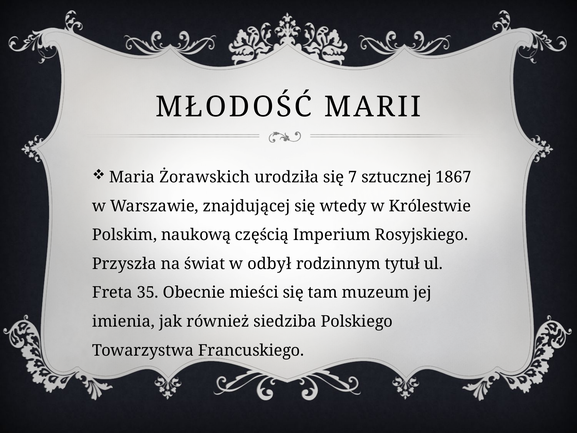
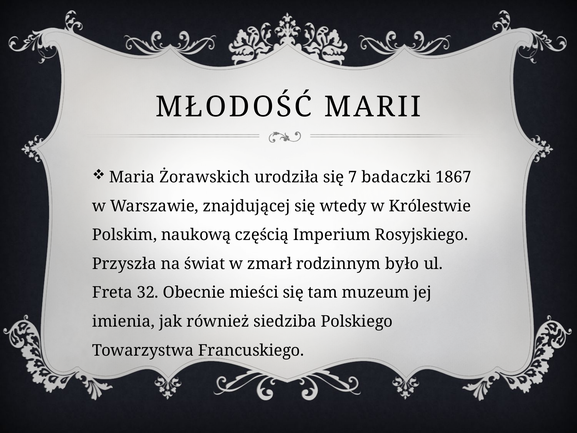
sztucznej: sztucznej -> badaczki (396, 177)
odbył: odbył -> zmarł (270, 264)
tytuł: tytuł -> było (402, 264)
35: 35 -> 32 (148, 292)
